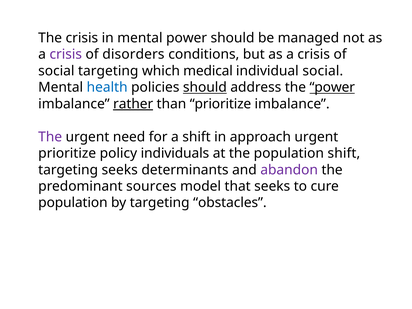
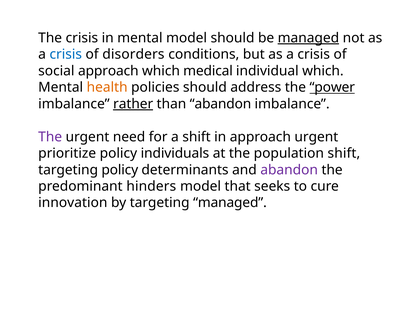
mental power: power -> model (187, 38)
managed underline: none -> present (308, 38)
crisis colour: purple -> blue (66, 54)
social targeting: targeting -> approach (108, 71)
individual social: social -> which (323, 71)
health colour: blue -> orange (107, 87)
should underline: present -> none (205, 87)
than prioritize: prioritize -> abandon (221, 104)
targeting seeks: seeks -> policy (120, 170)
sources: sources -> hinders (151, 186)
population: population -> innovation (73, 203)
targeting obstacles: obstacles -> managed (230, 203)
